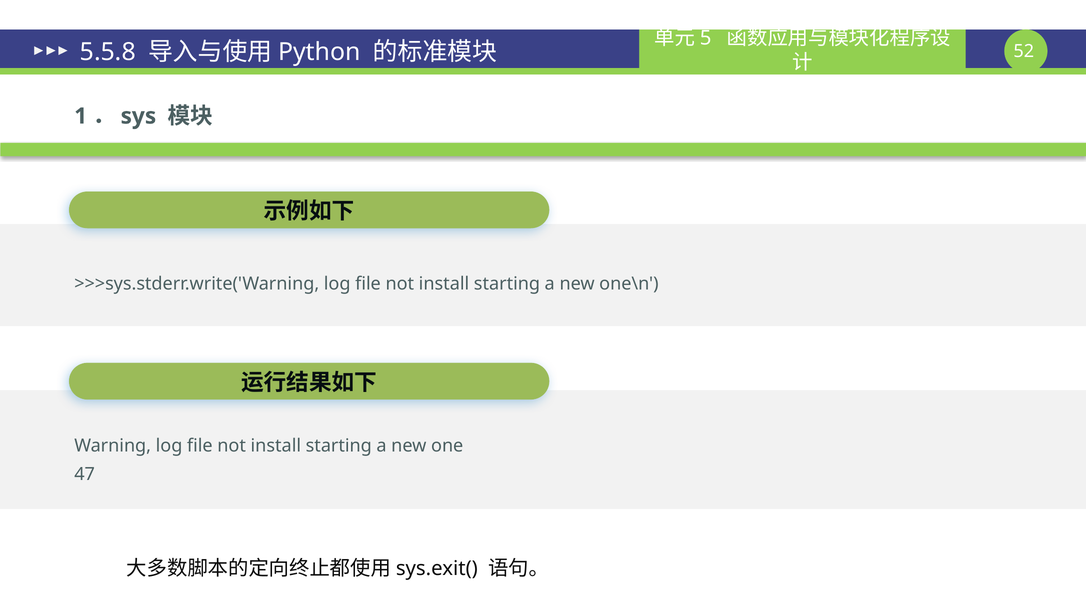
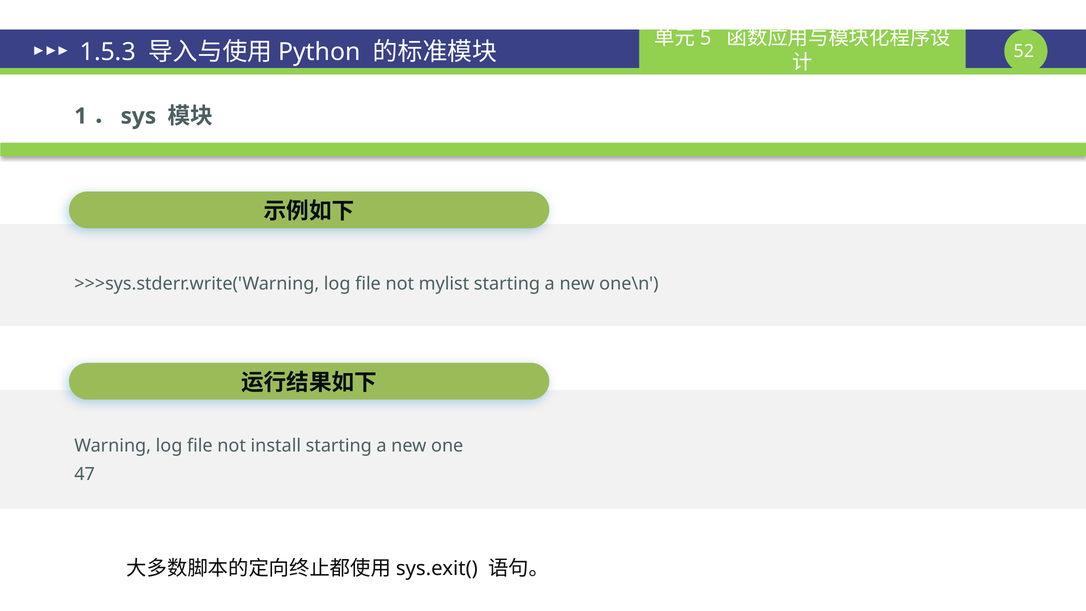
5.5.8: 5.5.8 -> 1.5.3 (108, 52)
install: install -> mylist (444, 284)
